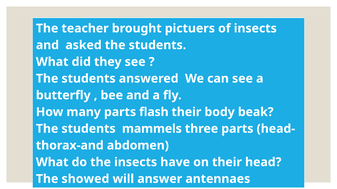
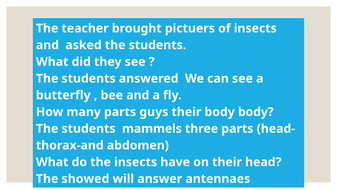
flash: flash -> guys (154, 112)
body beak: beak -> body (256, 112)
